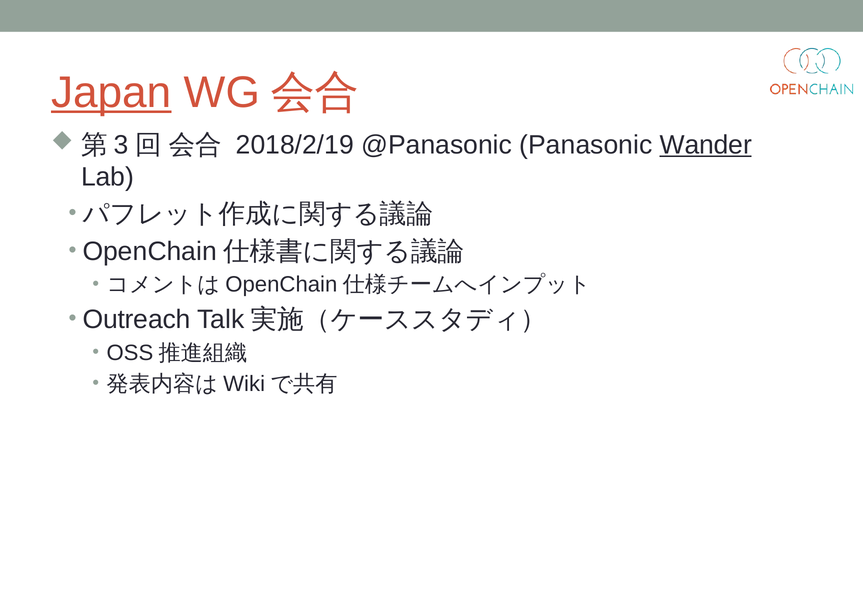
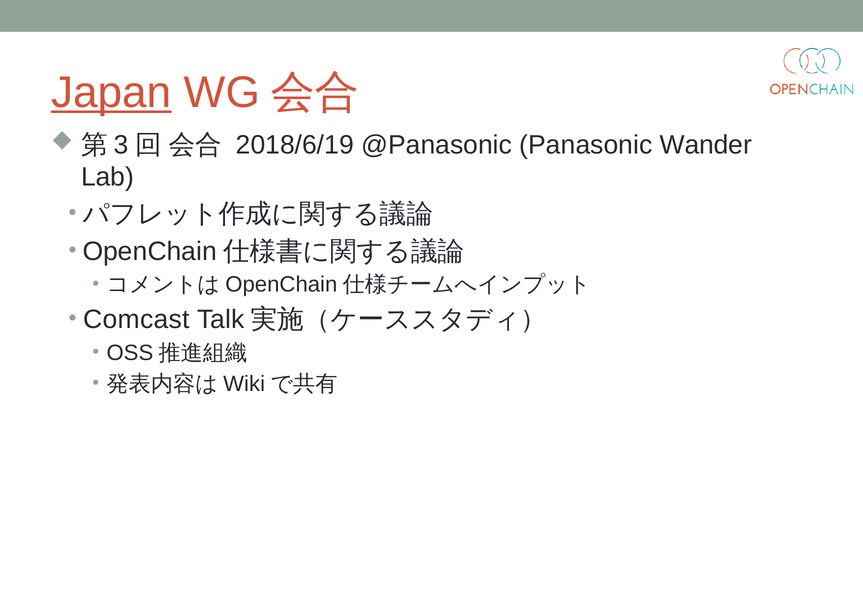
2018/2/19: 2018/2/19 -> 2018/6/19 (295, 145)
Wander underline: present -> none (706, 145)
Outreach: Outreach -> Comcast (136, 319)
